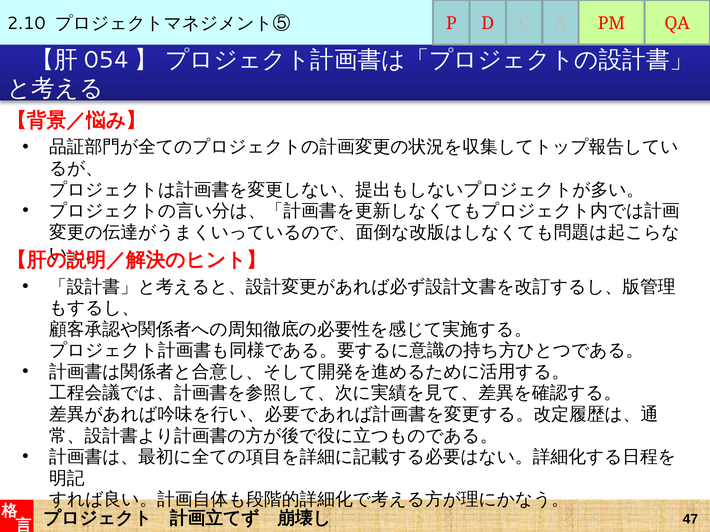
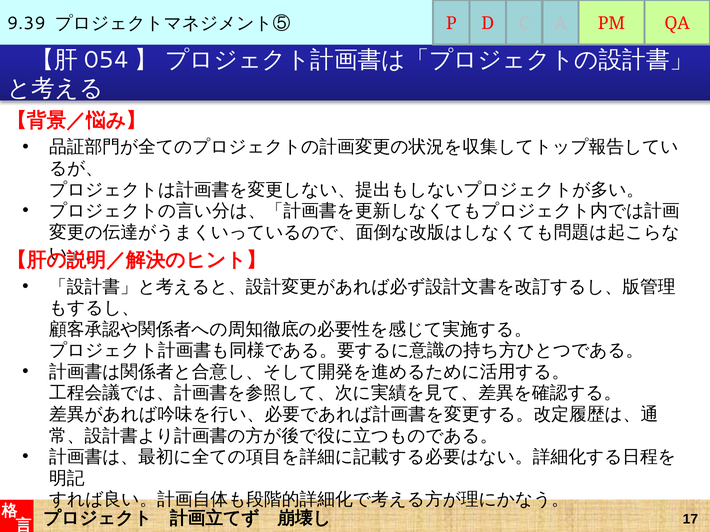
2.10: 2.10 -> 9.39 (26, 24)
47: 47 -> 17 (690, 519)
